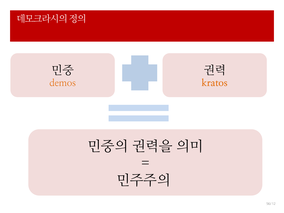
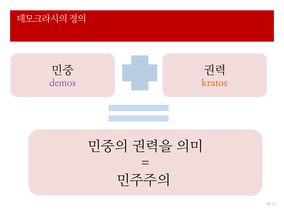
demos colour: orange -> purple (63, 83)
